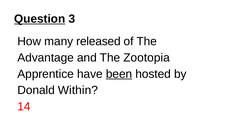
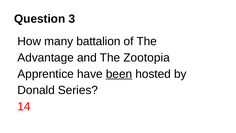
Question underline: present -> none (40, 19)
released: released -> battalion (98, 41)
Within: Within -> Series (78, 90)
